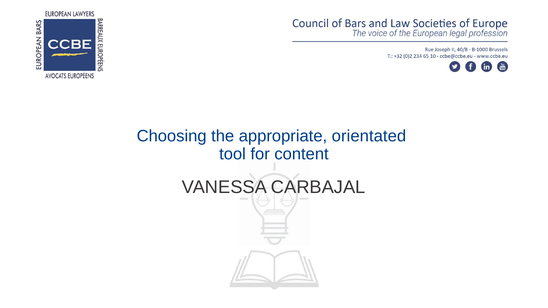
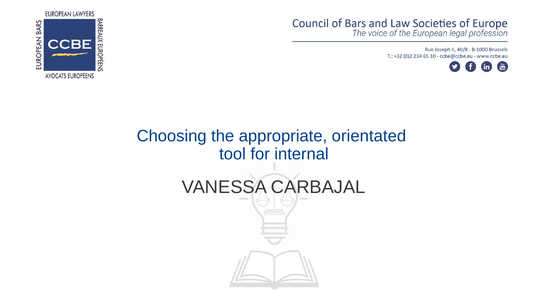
content: content -> internal (302, 154)
